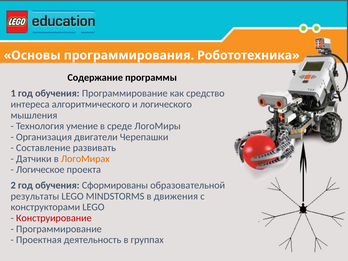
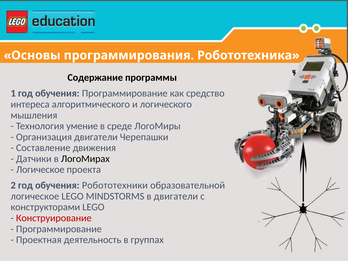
развивать: развивать -> движения (94, 148)
ЛогоМирах colour: orange -> black (85, 159)
Сформированы: Сформированы -> Робототехники (115, 185)
результаты: результаты -> логическое (35, 196)
в движения: движения -> двигатели (176, 196)
